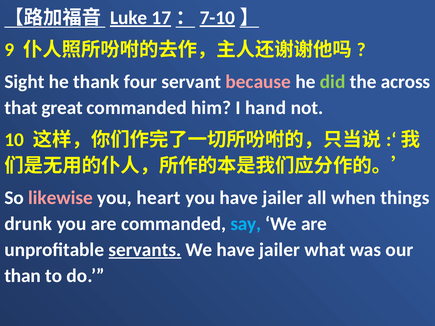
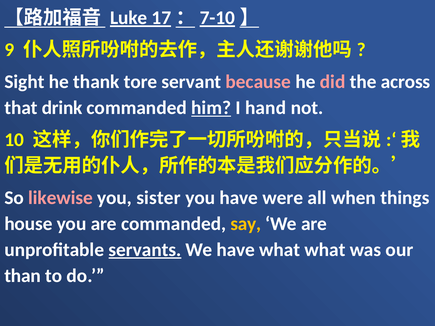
four: four -> tore (141, 82)
did colour: light green -> pink (333, 82)
great: great -> drink (62, 108)
him underline: none -> present (211, 108)
heart: heart -> sister (159, 198)
you have jailer: jailer -> were (283, 198)
drunk: drunk -> house (28, 224)
say colour: light blue -> yellow (246, 224)
We have jailer: jailer -> what (280, 250)
